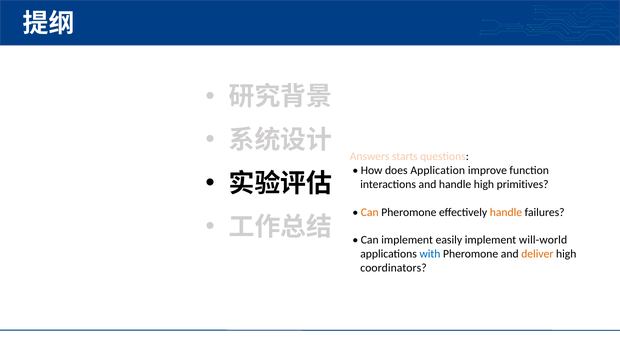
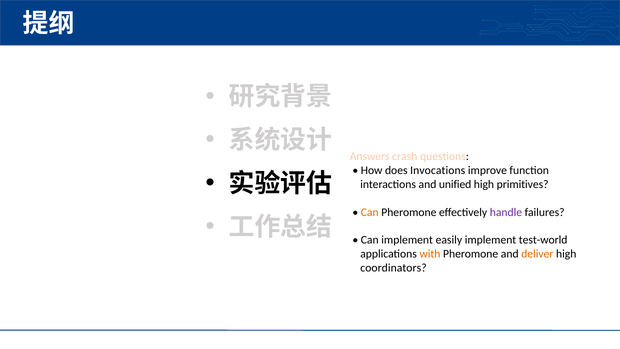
starts: starts -> crash (405, 156)
Application: Application -> Invocations (438, 170)
and handle: handle -> unified (455, 184)
handle colour: orange -> purple (506, 212)
will-world: will-world -> test-world (543, 240)
with colour: blue -> orange (430, 254)
